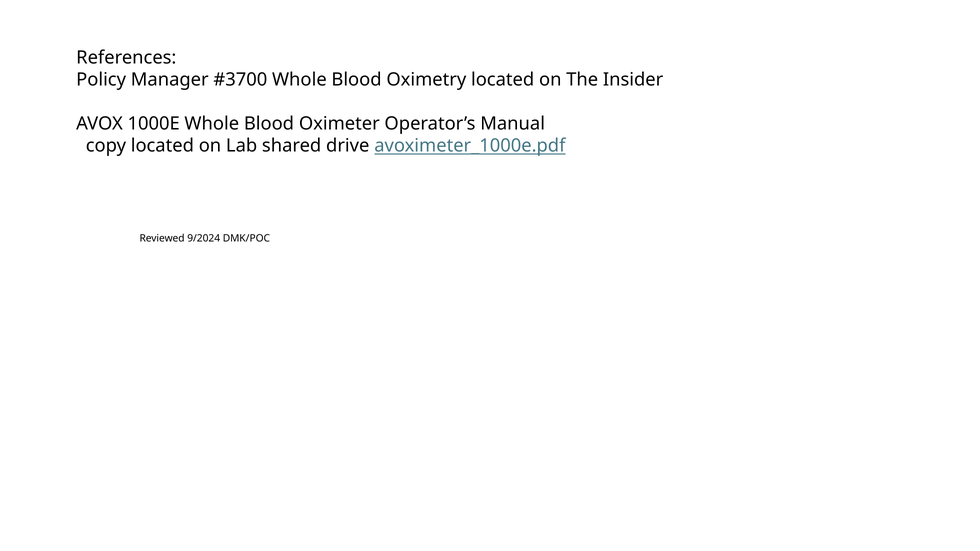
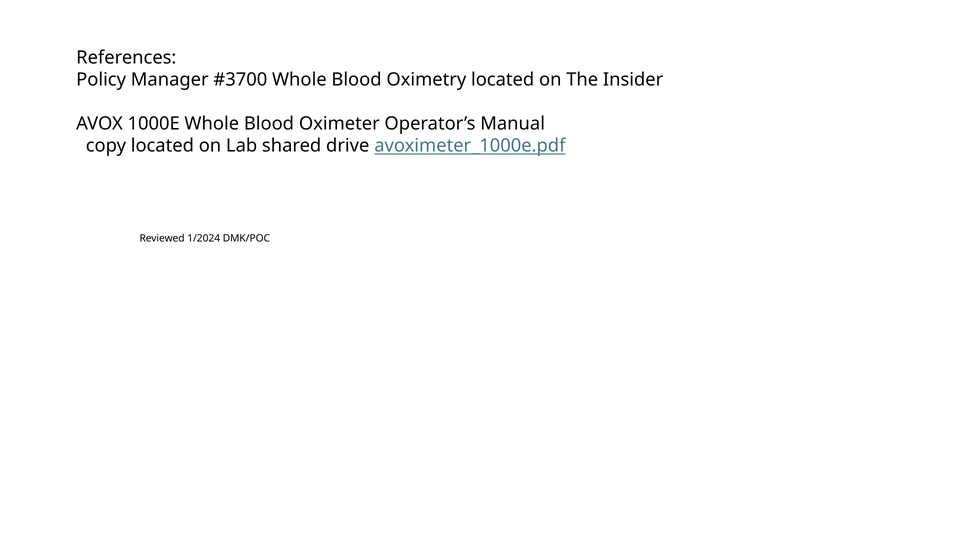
9/2024: 9/2024 -> 1/2024 (204, 238)
